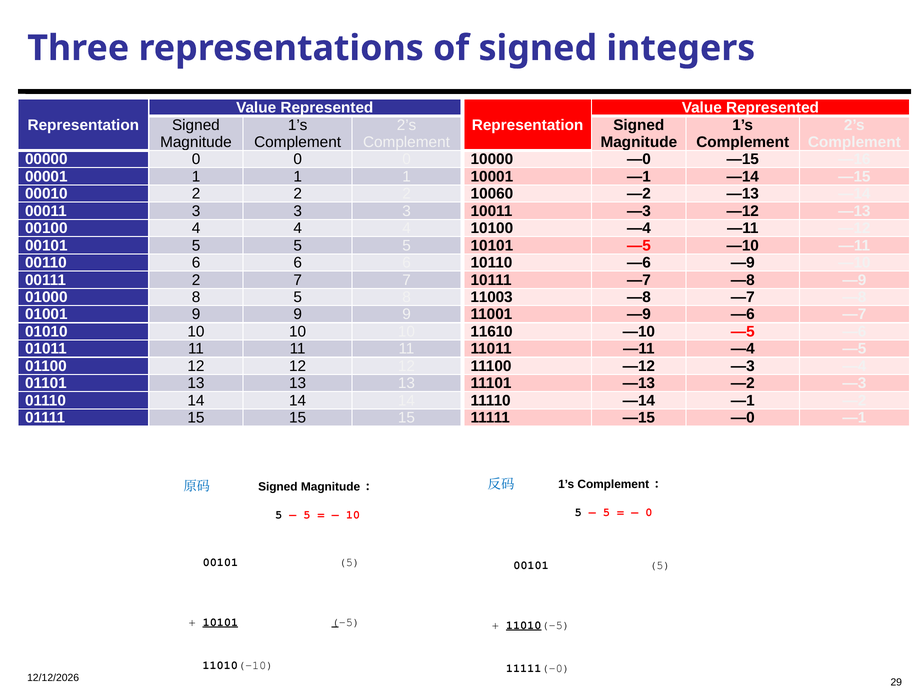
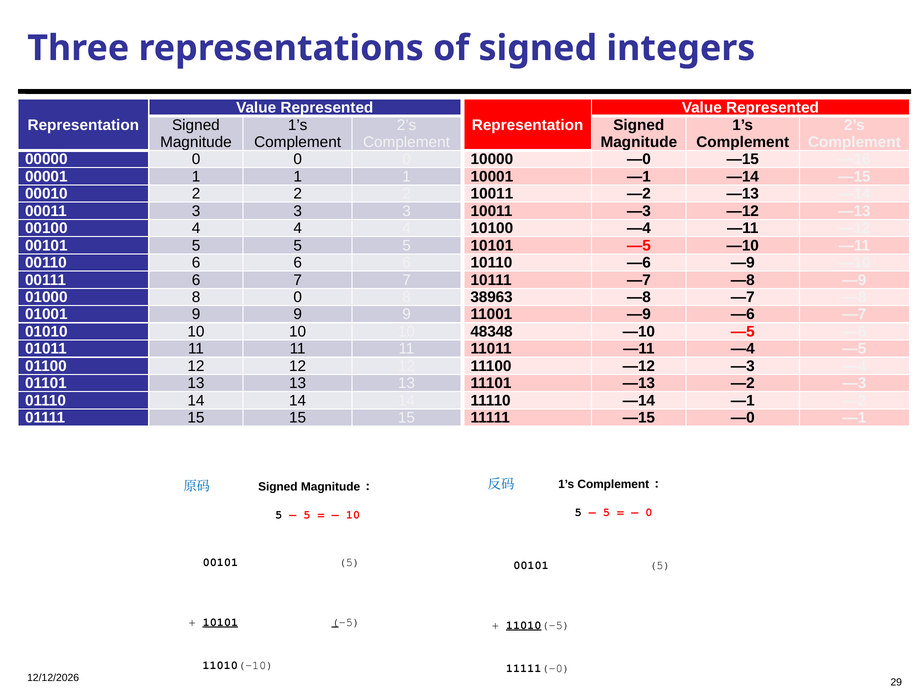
10060: 10060 -> 10011 (492, 194)
00111 2: 2 -> 6 (196, 280)
8 5: 5 -> 0 (298, 297)
11003: 11003 -> 38963 (492, 297)
11610: 11610 -> 48348 (492, 332)
